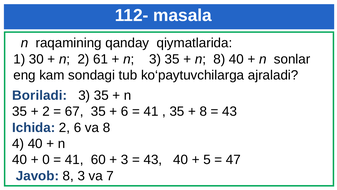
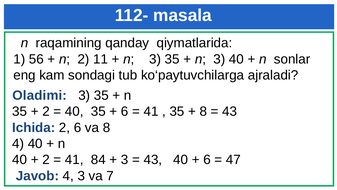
30: 30 -> 56 (36, 59)
61: 61 -> 11 (101, 59)
8: 8 -> 3 (219, 59)
Boriladi: Boriladi -> Oladimi (40, 95)
67: 67 -> 40 (74, 111)
0: 0 -> 2 (46, 159)
60: 60 -> 84 (98, 159)
5: 5 -> 6 (207, 159)
Javob 8: 8 -> 4 (68, 175)
